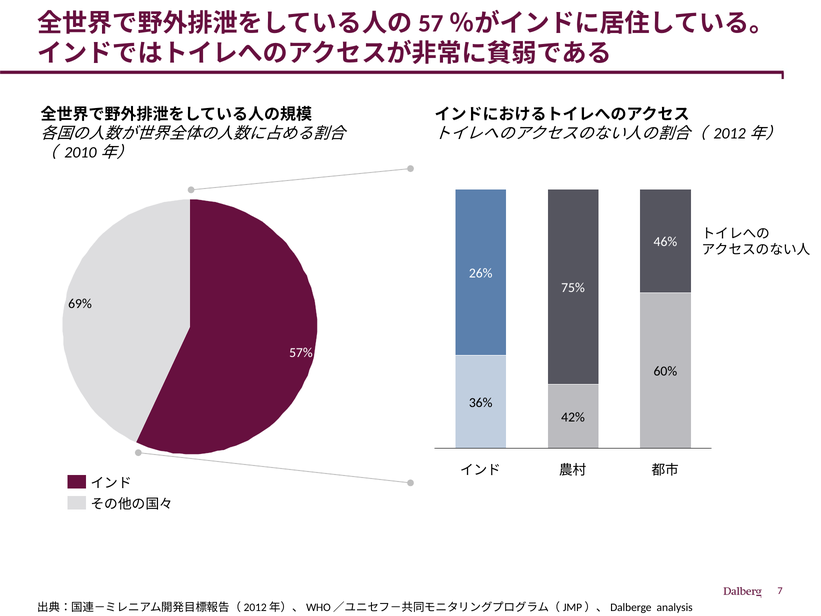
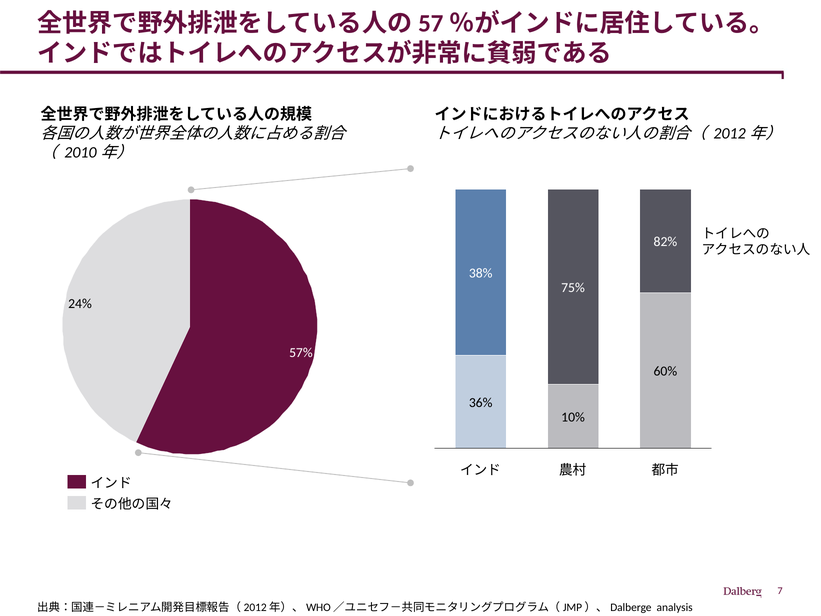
46%: 46% -> 82% (665, 242)
26%: 26% -> 38% (481, 273)
69%: 69% -> 24% (80, 303)
42%: 42% -> 10% (573, 417)
